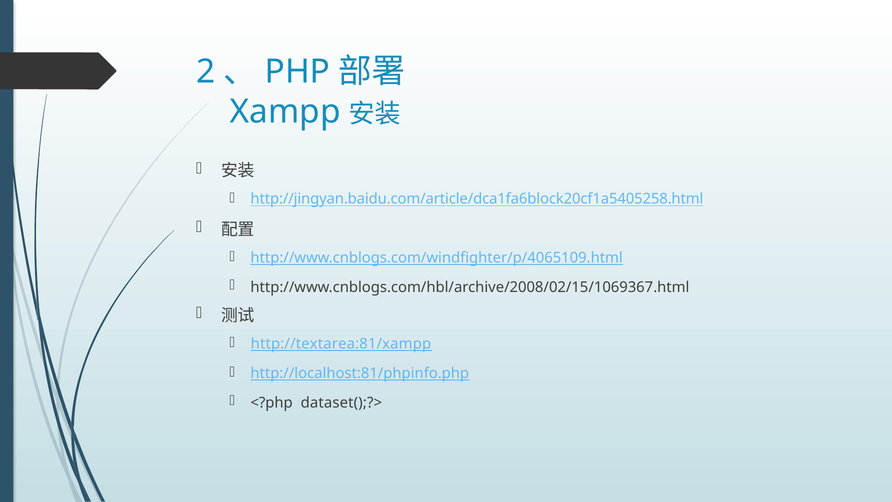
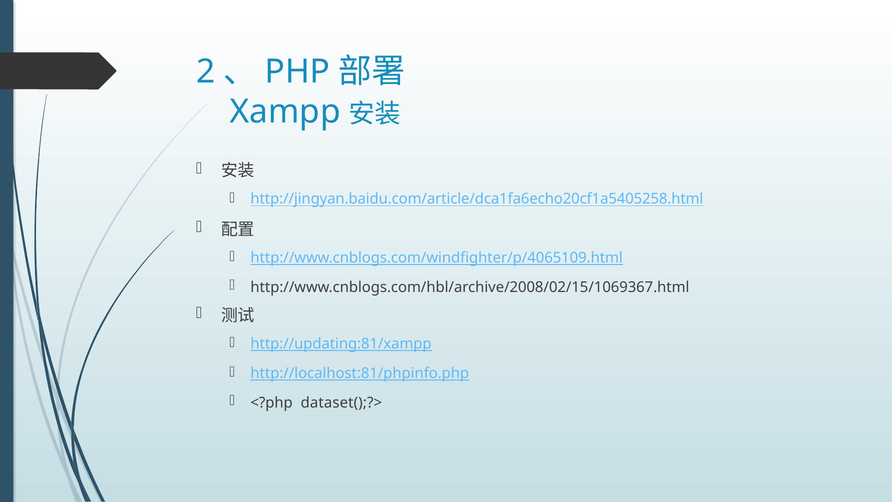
http://jingyan.baidu.com/article/dca1fa6block20cf1a5405258.html: http://jingyan.baidu.com/article/dca1fa6block20cf1a5405258.html -> http://jingyan.baidu.com/article/dca1fa6echo20cf1a5405258.html (477, 199)
http://textarea:81/xampp: http://textarea:81/xampp -> http://updating:81/xampp (341, 344)
